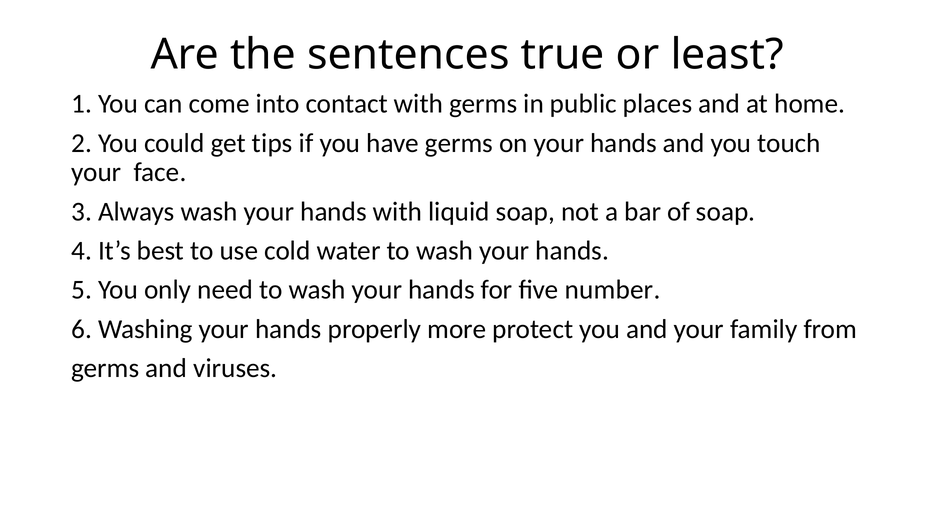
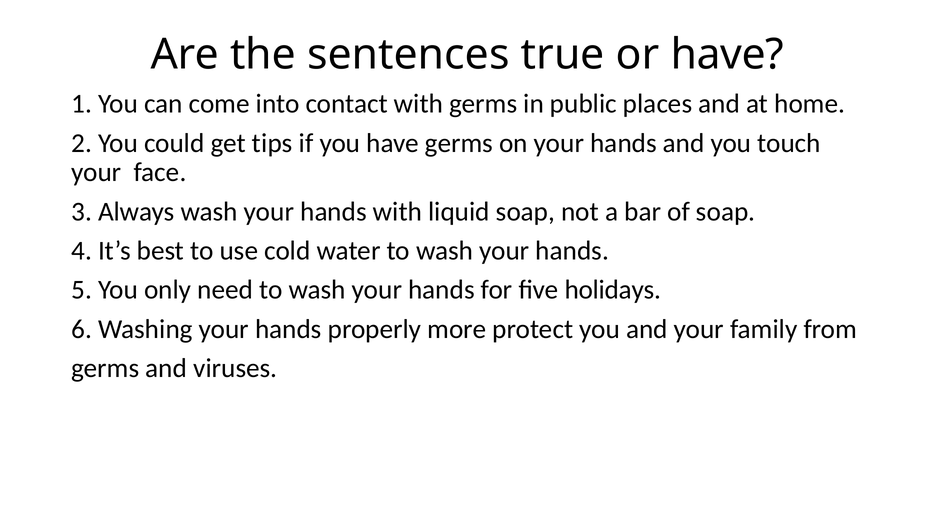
or least: least -> have (727, 54)
number: number -> holidays (613, 290)
